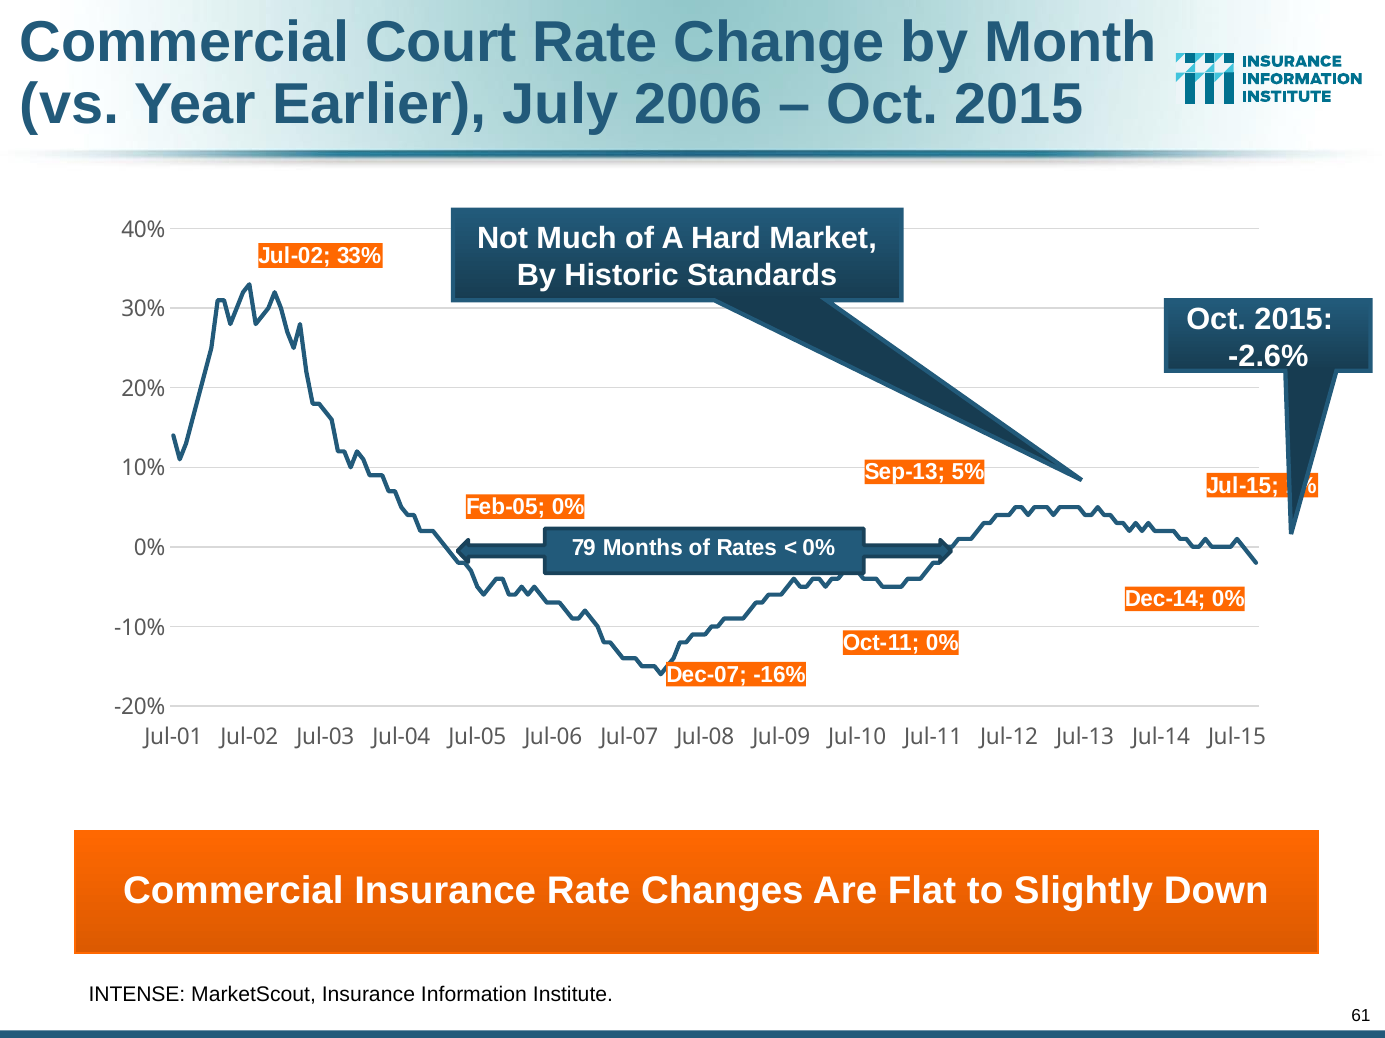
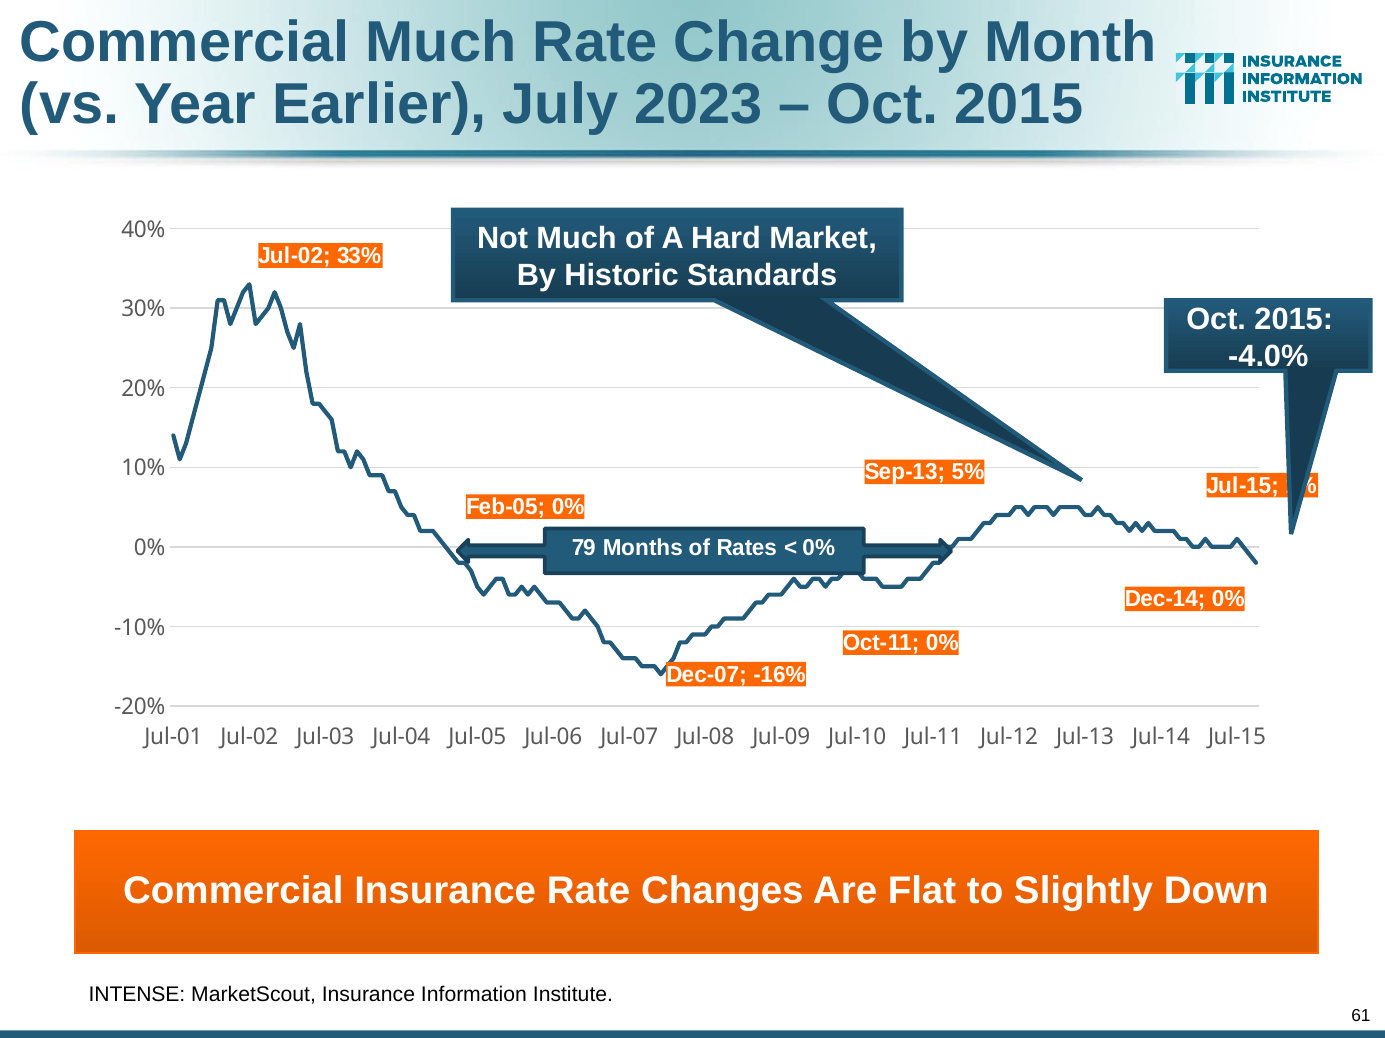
Commercial Court: Court -> Much (441, 43)
2006: 2006 -> 2023 (698, 105)
-2.6%: -2.6% -> -4.0% (1268, 356)
